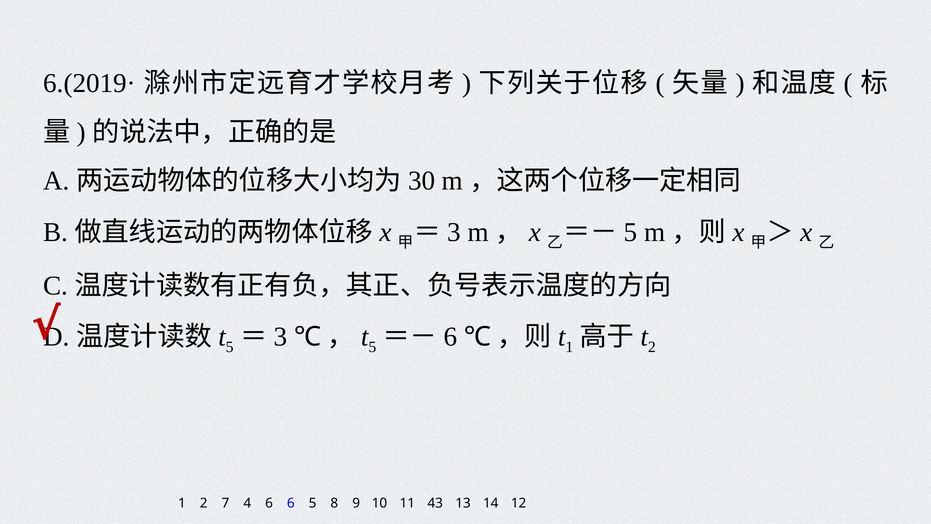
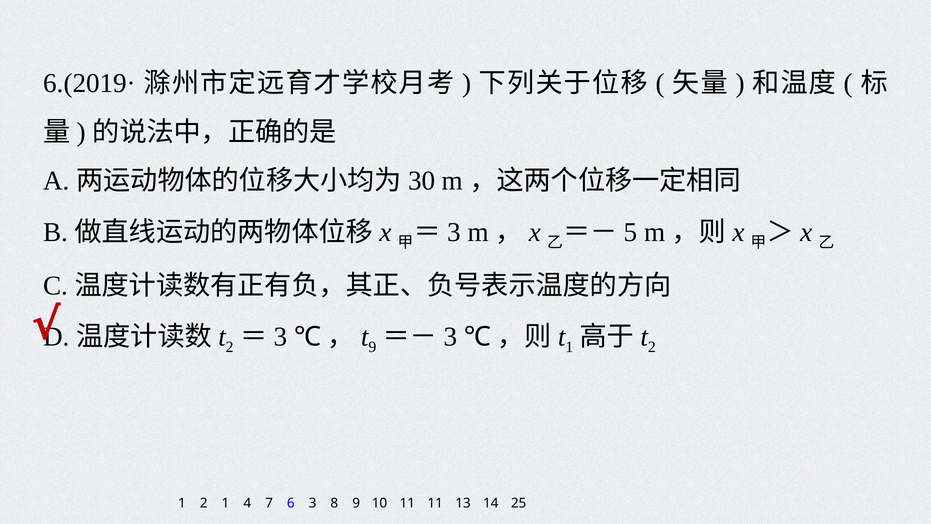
5: 5 -> 2 (230, 347)
5: 5 -> 9 (372, 347)
6: 6 -> 3 (450, 337)
2 7: 7 -> 1 (225, 503)
4 6: 6 -> 7 (269, 503)
6 5: 5 -> 3 (313, 503)
11 43: 43 -> 11 (435, 503)
12: 12 -> 25 (519, 503)
